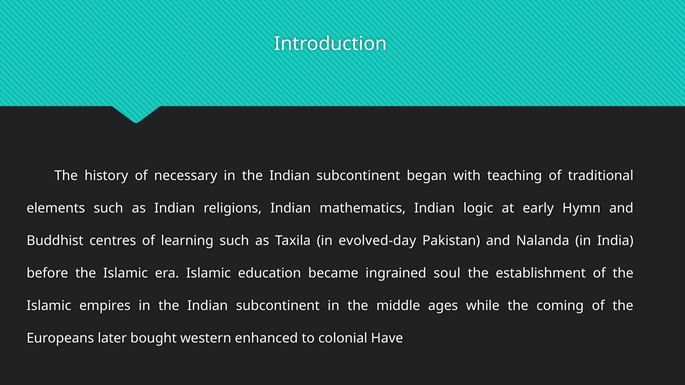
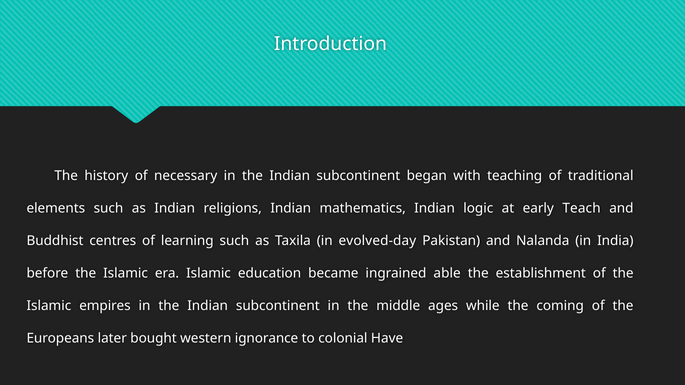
Hymn: Hymn -> Teach (582, 208)
soul: soul -> able (447, 273)
enhanced: enhanced -> ignorance (267, 339)
